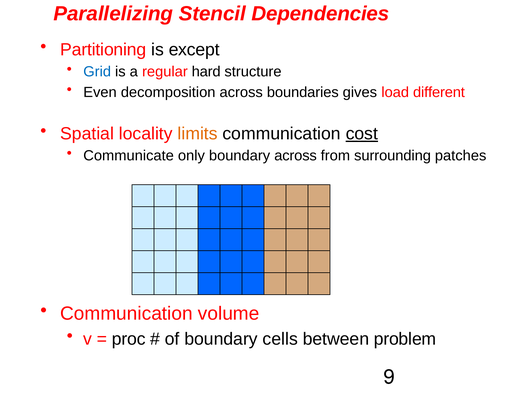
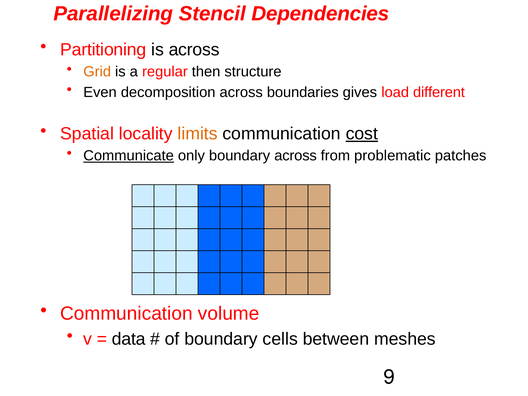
is except: except -> across (194, 50)
Grid colour: blue -> orange (97, 72)
hard: hard -> then (206, 72)
Communicate underline: none -> present (129, 156)
surrounding: surrounding -> problematic (392, 156)
proc: proc -> data (129, 339)
problem: problem -> meshes (405, 339)
